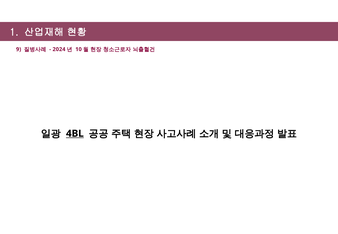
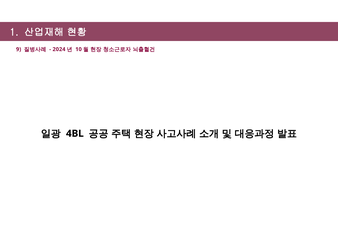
4BL underline: present -> none (75, 133)
